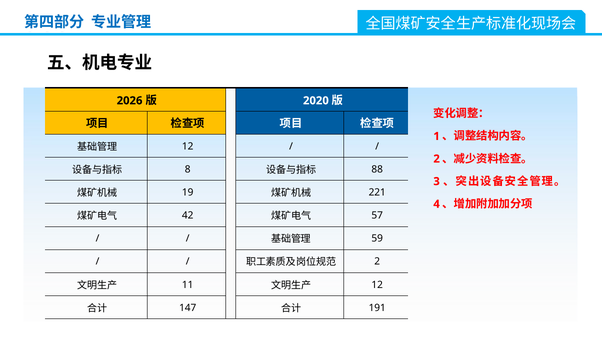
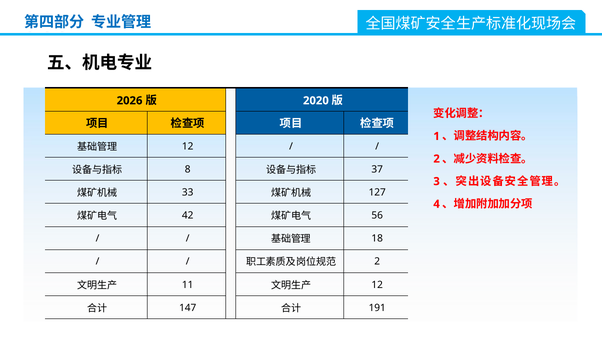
88: 88 -> 37 (377, 169)
19: 19 -> 33 (188, 192)
221: 221 -> 127 (377, 192)
57: 57 -> 56 (377, 215)
59: 59 -> 18 (377, 238)
